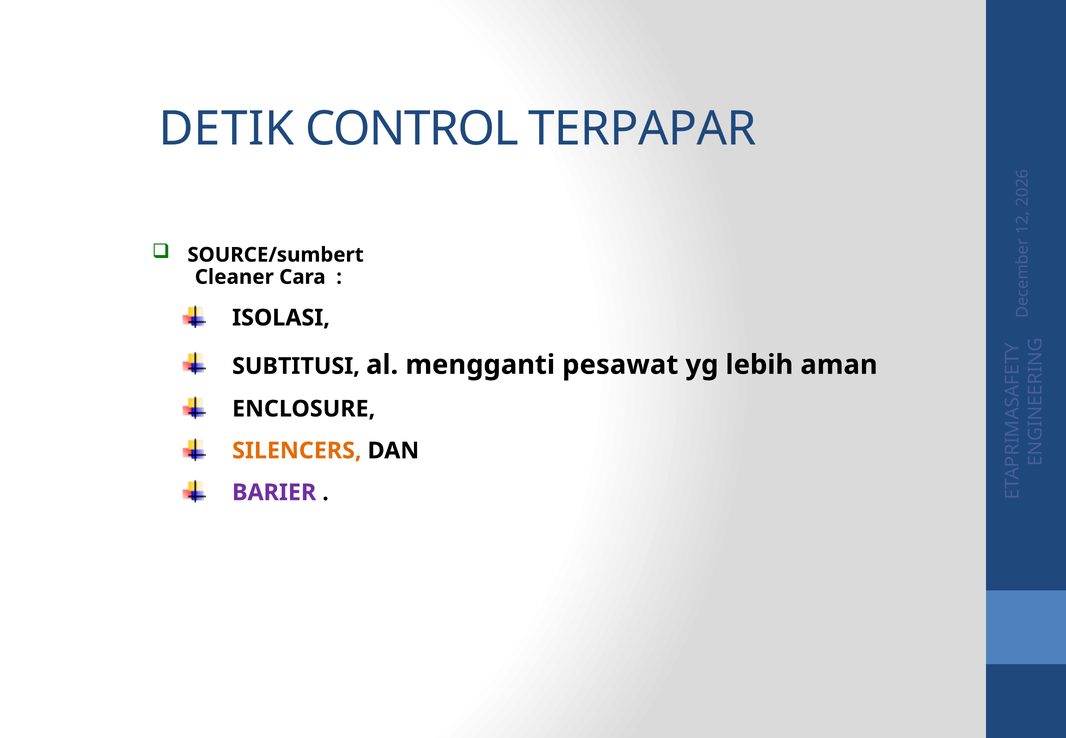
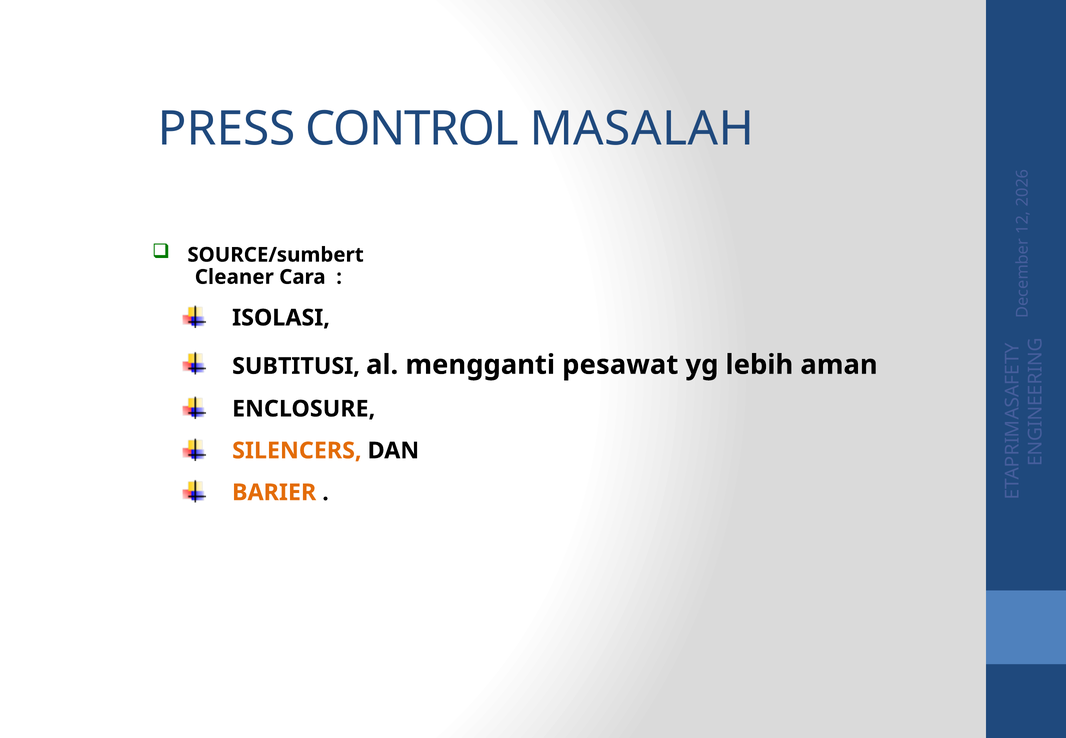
DETIK: DETIK -> PRESS (227, 129)
TERPAPAR: TERPAPAR -> MASALAH (642, 129)
BARIER colour: purple -> orange (274, 492)
